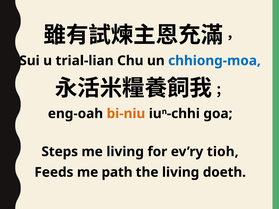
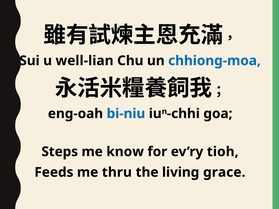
trial-lian: trial-lian -> well-lian (85, 61)
bi-niu colour: orange -> blue (126, 114)
me living: living -> know (125, 152)
path: path -> thru (117, 172)
doeth: doeth -> grace (224, 172)
